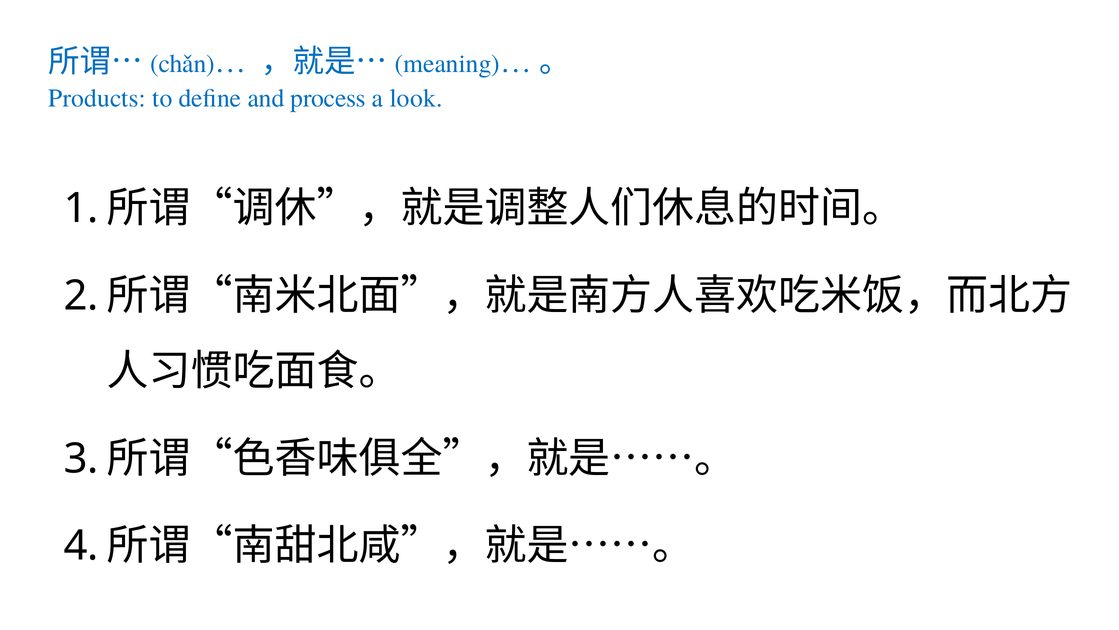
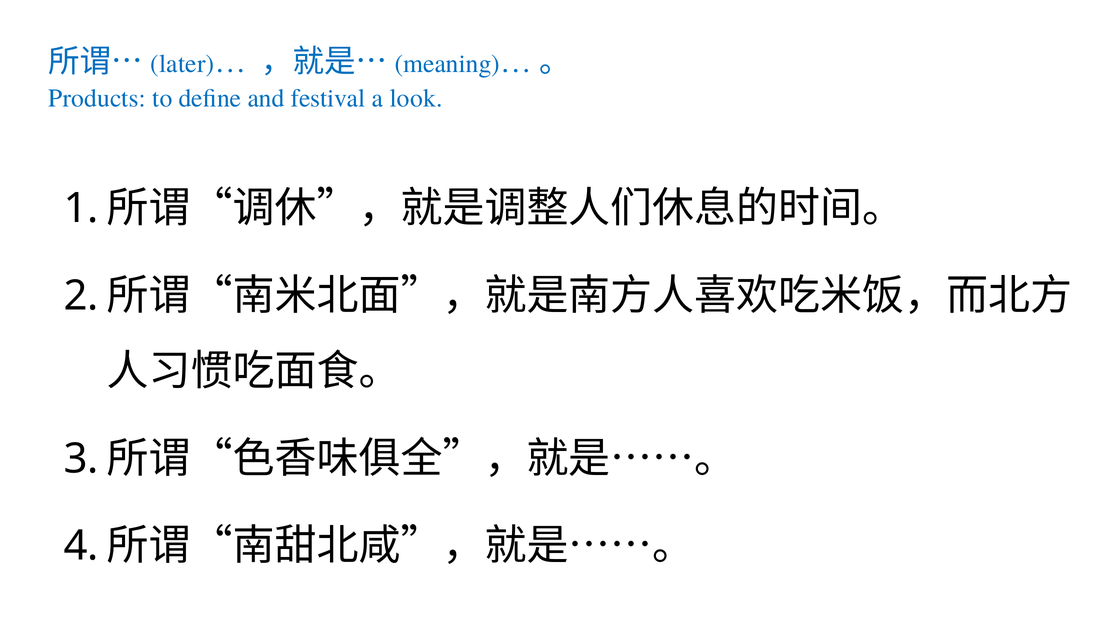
chǎn: chǎn -> later (182, 64)
process: process -> festival (328, 98)
